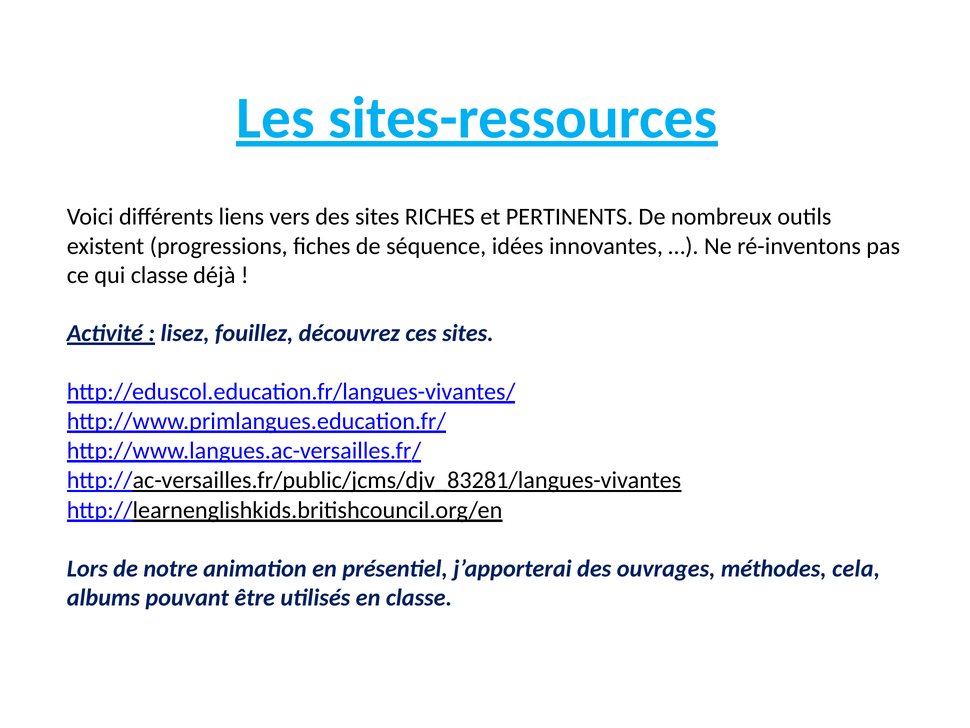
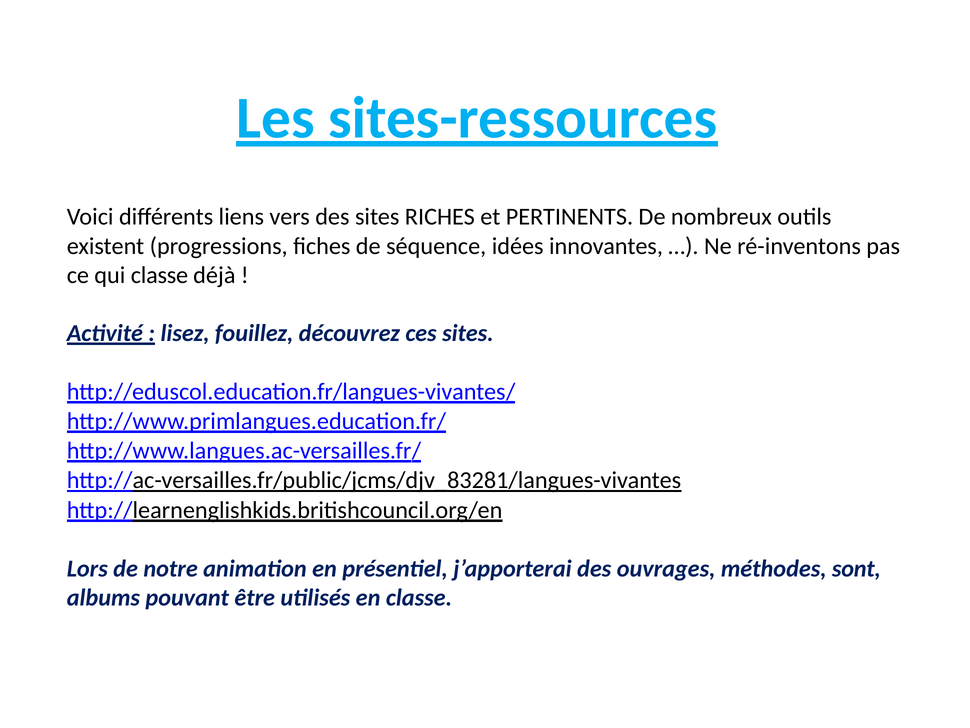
cela: cela -> sont (856, 568)
